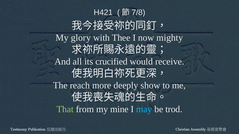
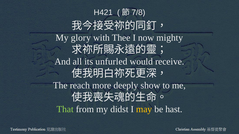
crucified: crucified -> unfurled (111, 62)
mine: mine -> didst (119, 109)
may colour: light blue -> yellow (144, 109)
trod: trod -> hast (174, 109)
